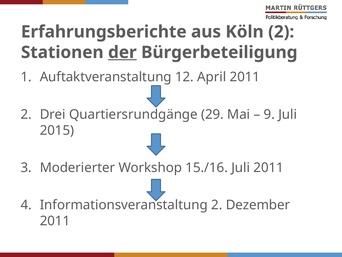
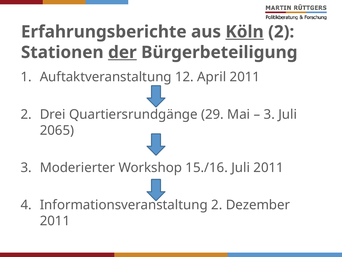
Köln underline: none -> present (245, 32)
9: 9 -> 3 (269, 114)
2015: 2015 -> 2065 (57, 130)
